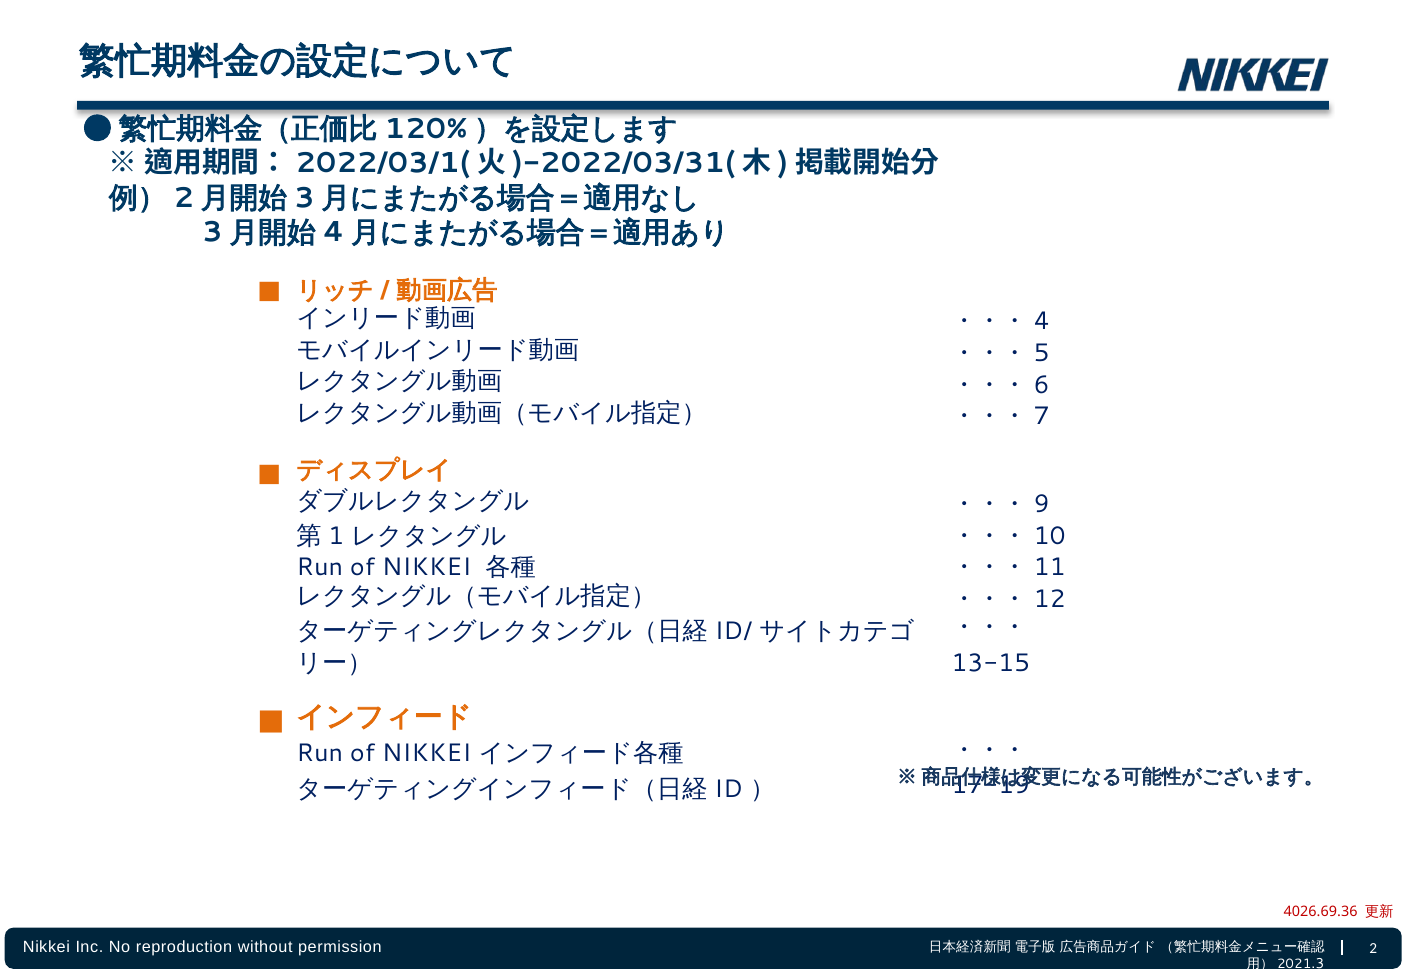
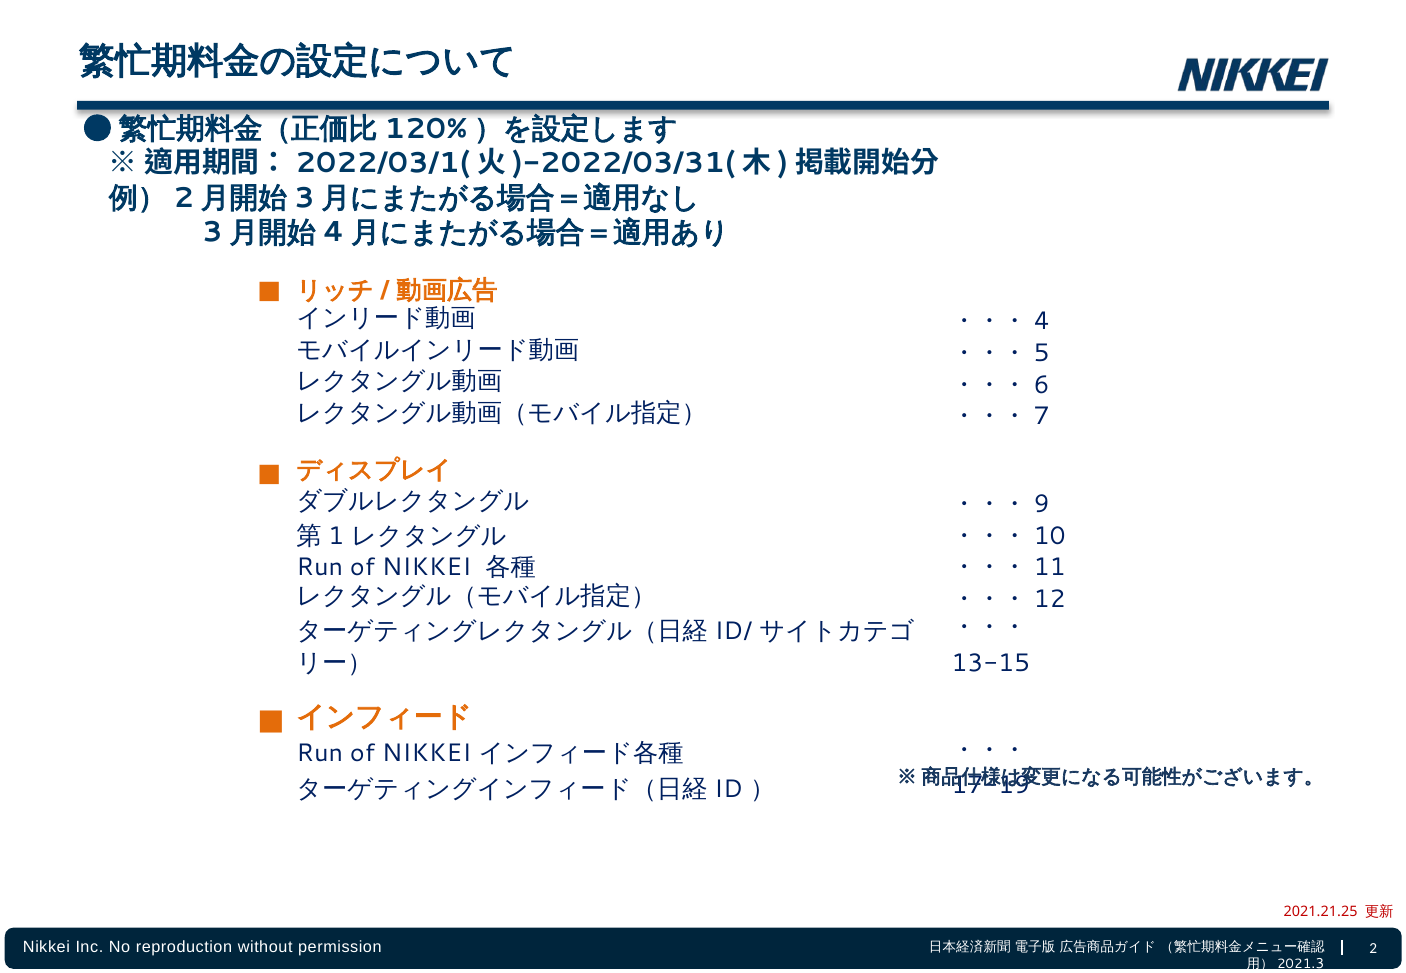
4026.69.36: 4026.69.36 -> 2021.21.25 (1321, 913)
